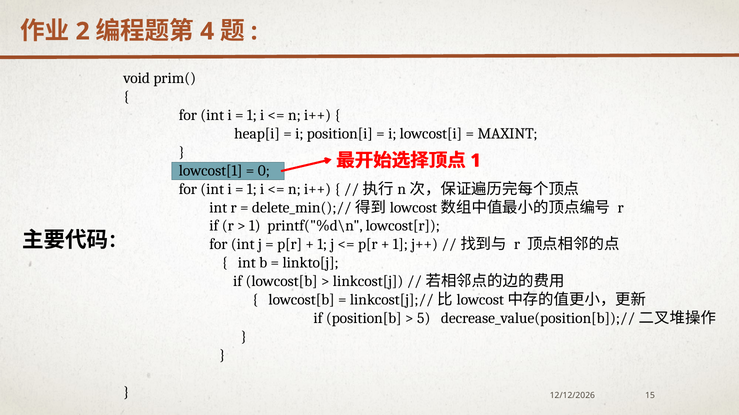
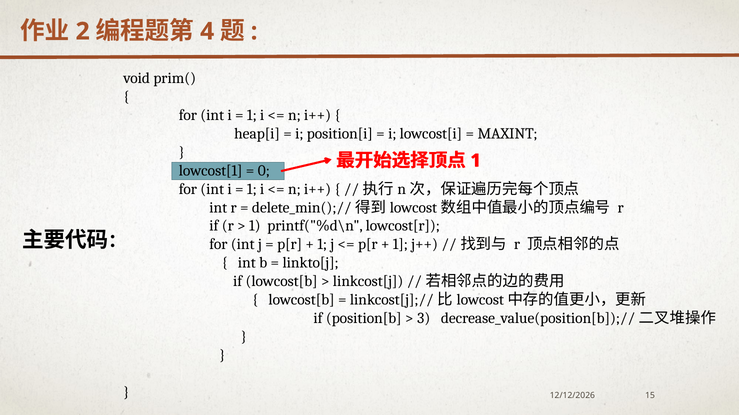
5: 5 -> 3 (424, 319)
